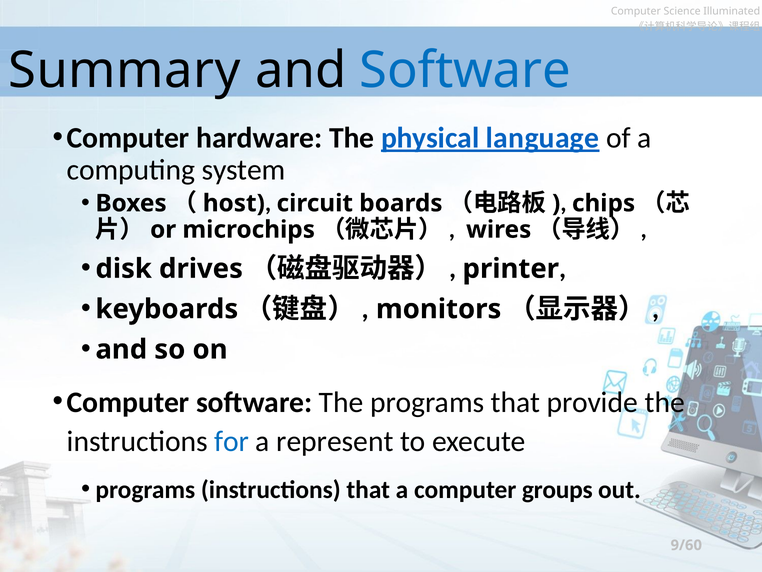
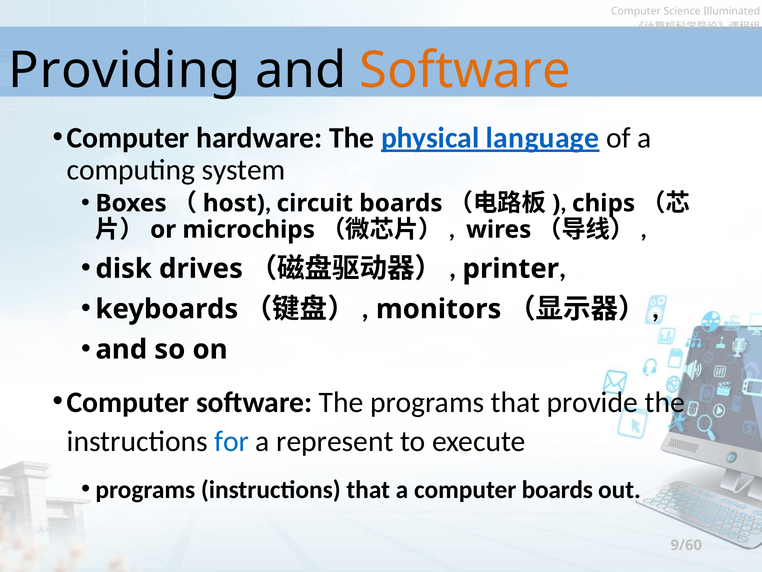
Summary: Summary -> Providing (125, 71)
Software colour: blue -> orange (465, 71)
computer groups: groups -> boards (557, 489)
